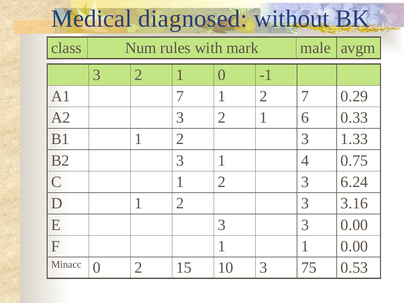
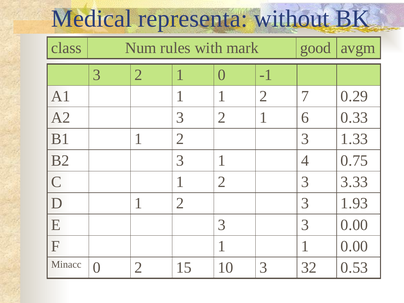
diagnosed: diagnosed -> representa (193, 19)
male: male -> good (316, 48)
A1 7: 7 -> 1 (180, 96)
6.24: 6.24 -> 3.33 (354, 182)
3.16: 3.16 -> 1.93 (354, 203)
75: 75 -> 32 (309, 268)
